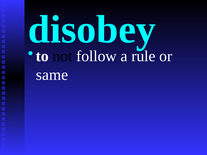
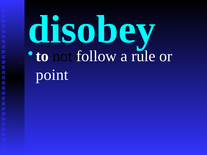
same: same -> point (52, 75)
